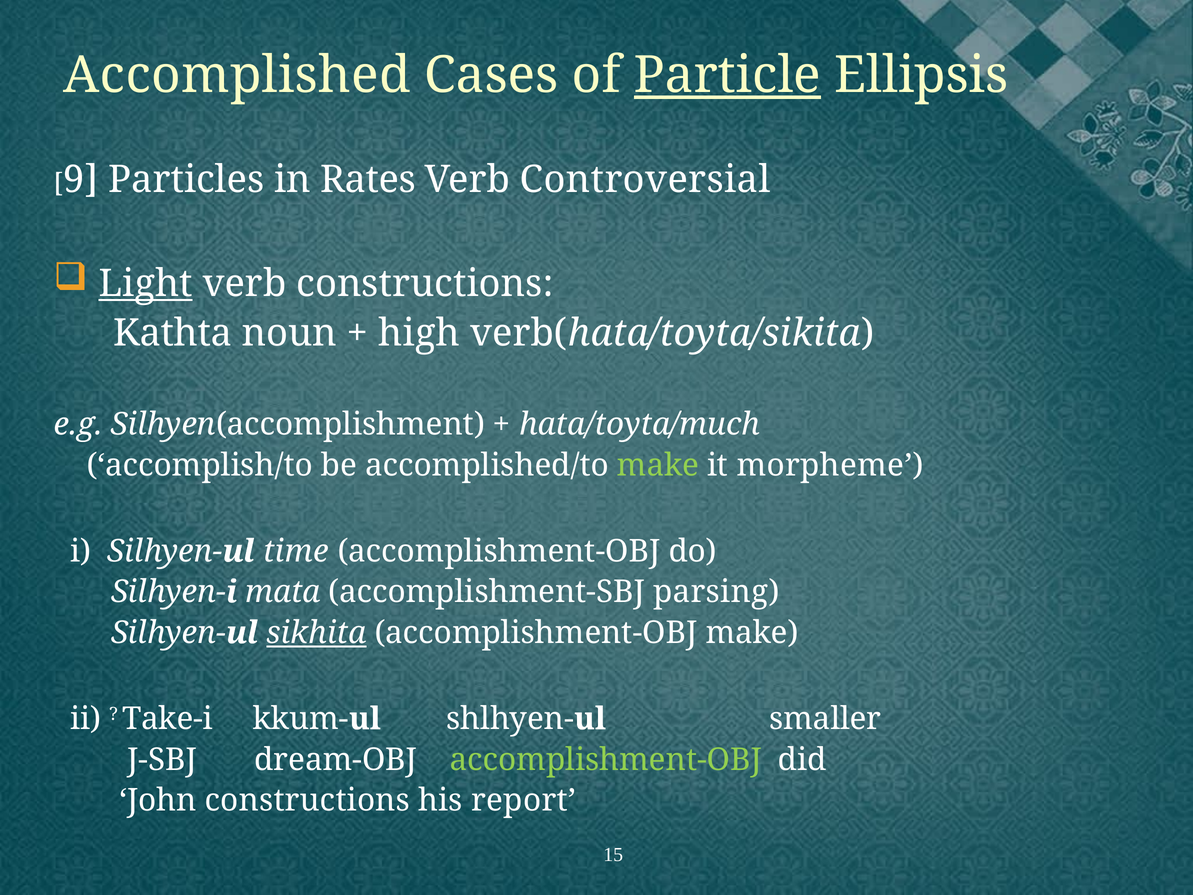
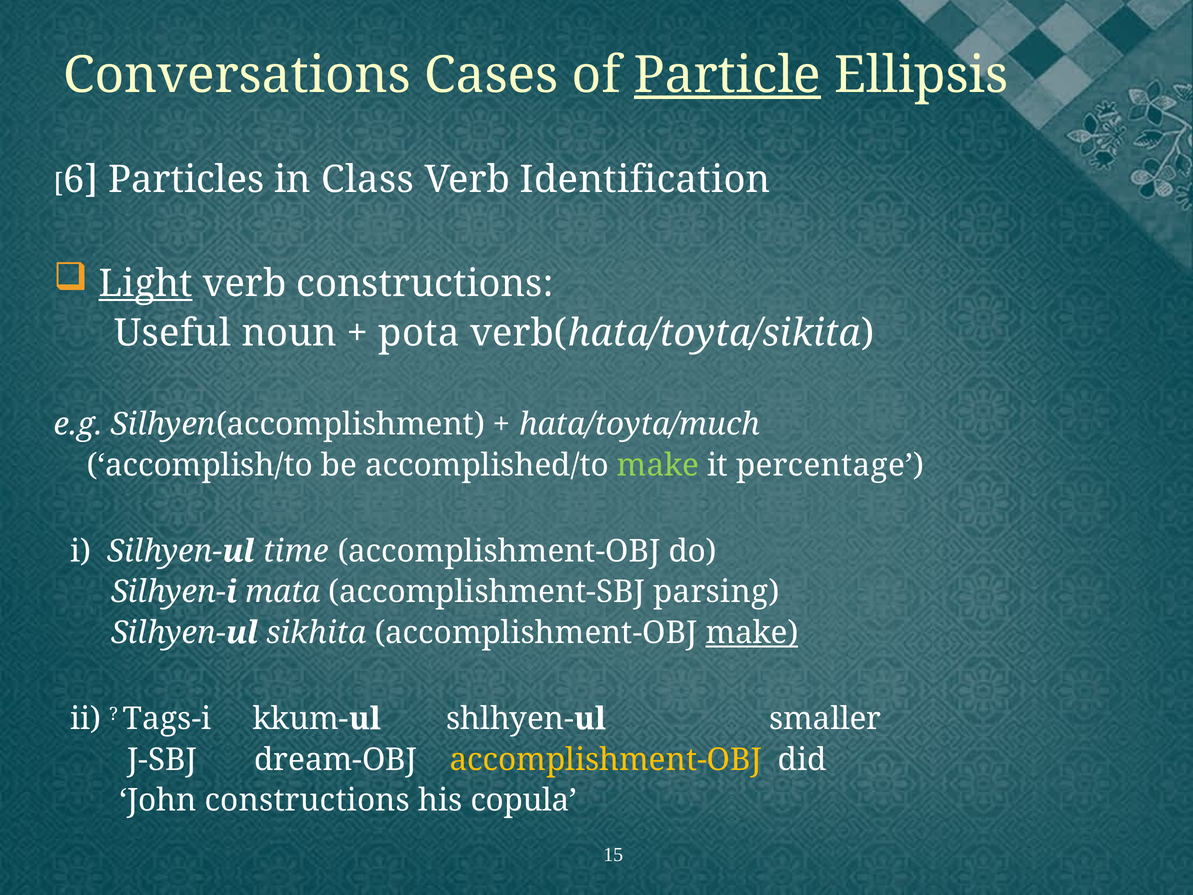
Accomplished: Accomplished -> Conversations (237, 75)
9: 9 -> 6 (81, 179)
Rates: Rates -> Class (368, 179)
Controversial: Controversial -> Identification (645, 179)
Kathta: Kathta -> Useful (172, 333)
high: high -> pota (419, 333)
morpheme: morpheme -> percentage (830, 465)
sikhita underline: present -> none (316, 633)
make underline: none -> present (752, 633)
Take-i: Take-i -> Tags-i (167, 719)
accomplishment-OBJ colour: light green -> yellow (606, 760)
report: report -> copula (524, 800)
